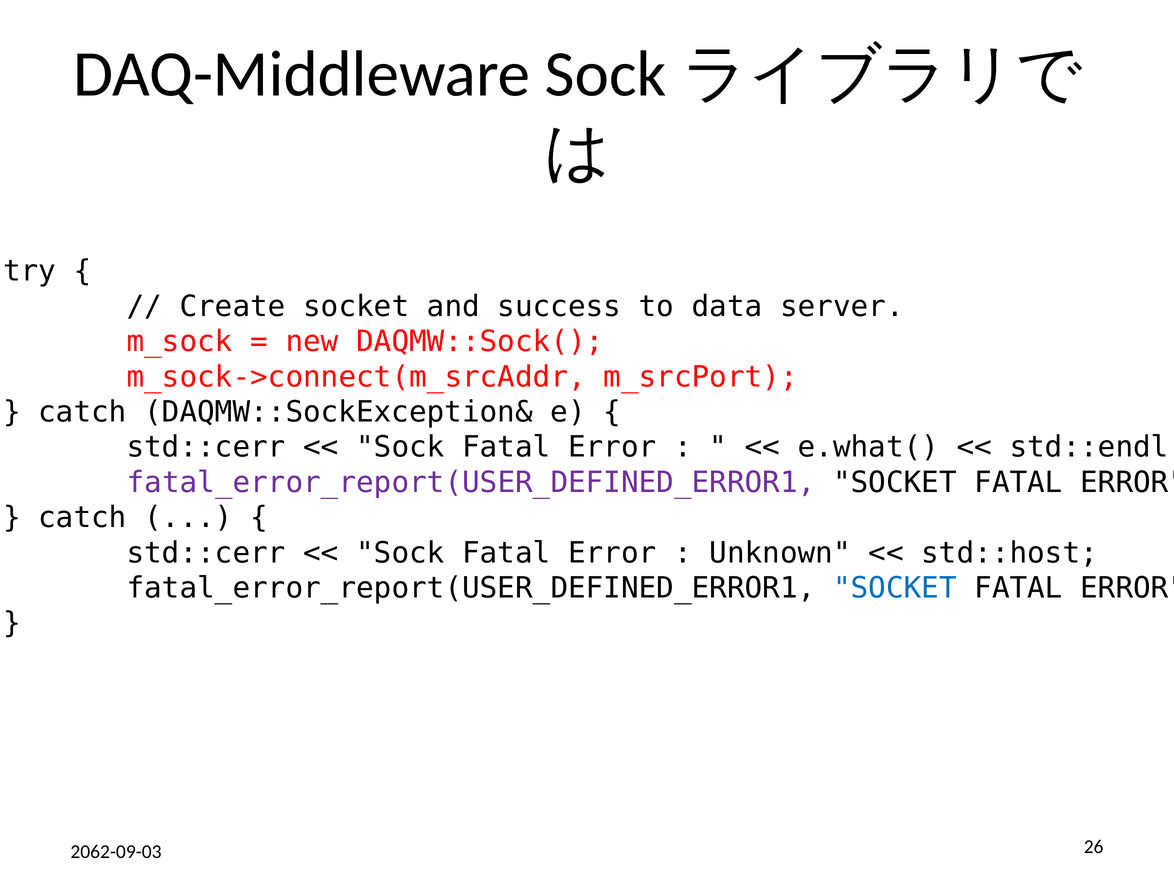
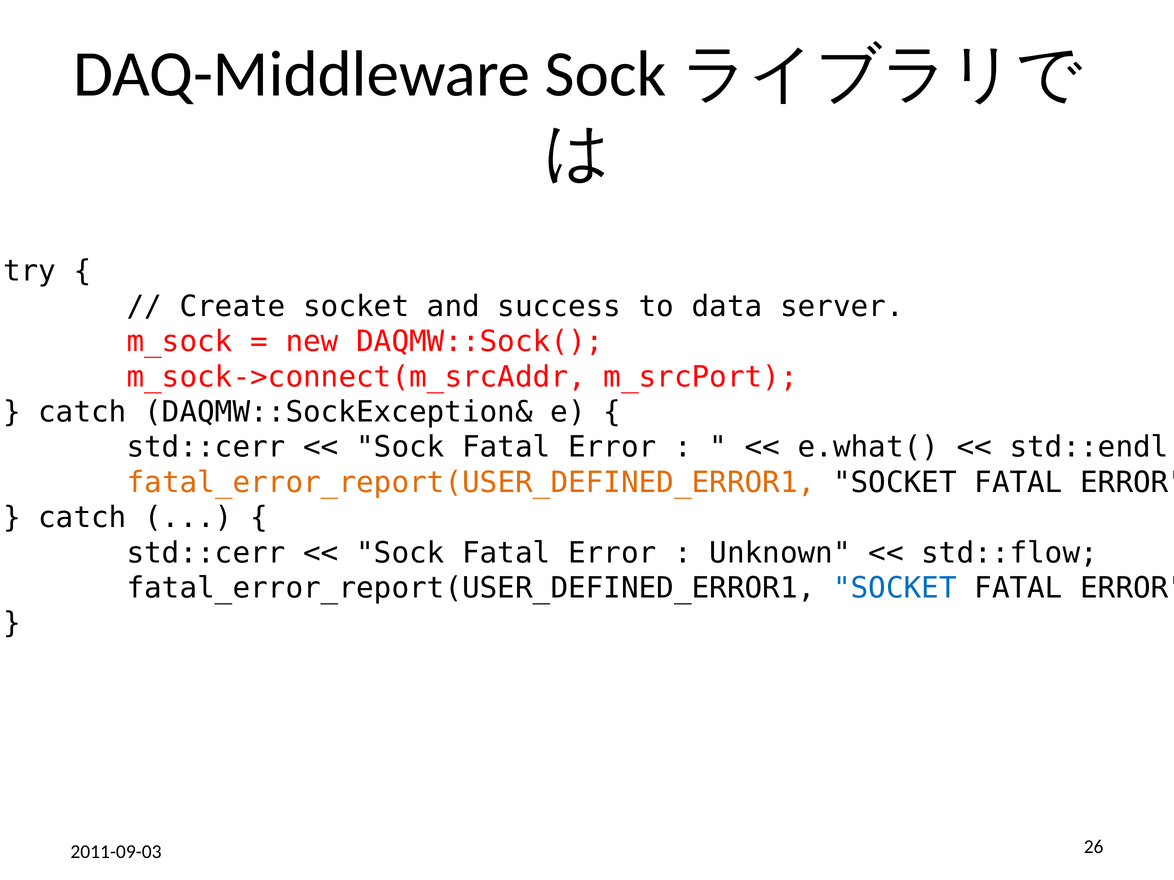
fatal_error_report(USER_DEFINED_ERROR1 colour: purple -> orange (471, 483)
std::host: std::host -> std::flow (1010, 553)
2062-09-03: 2062-09-03 -> 2011-09-03 (116, 852)
